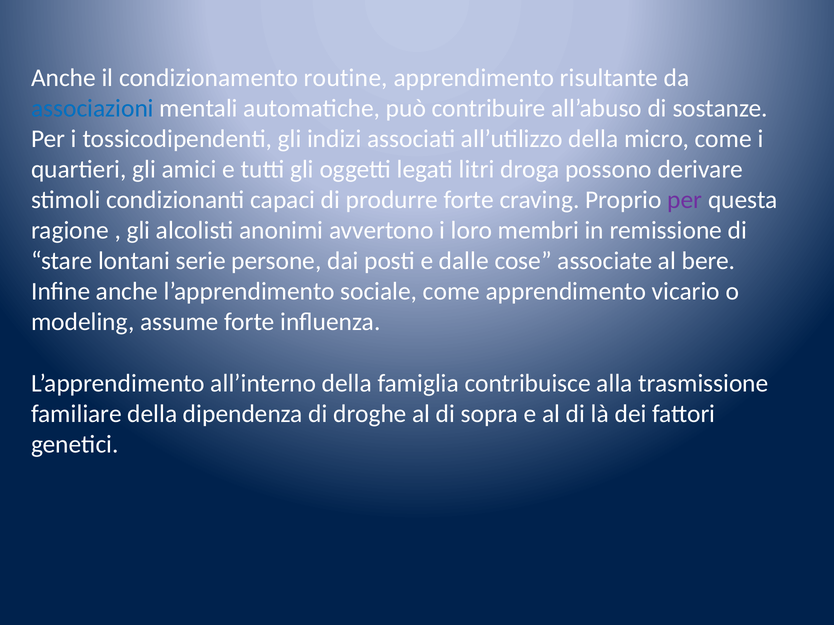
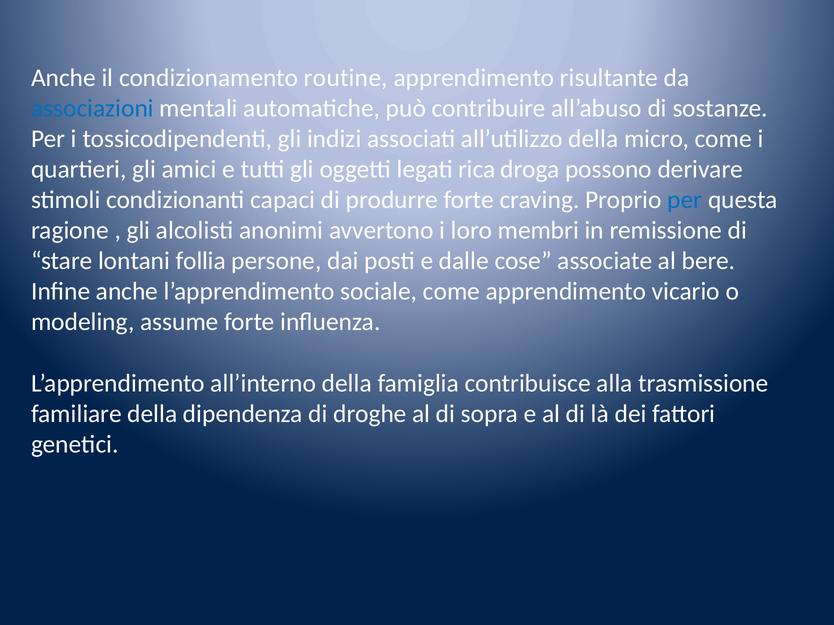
litri: litri -> rica (477, 169)
per colour: purple -> blue (685, 200)
serie: serie -> follia (201, 261)
